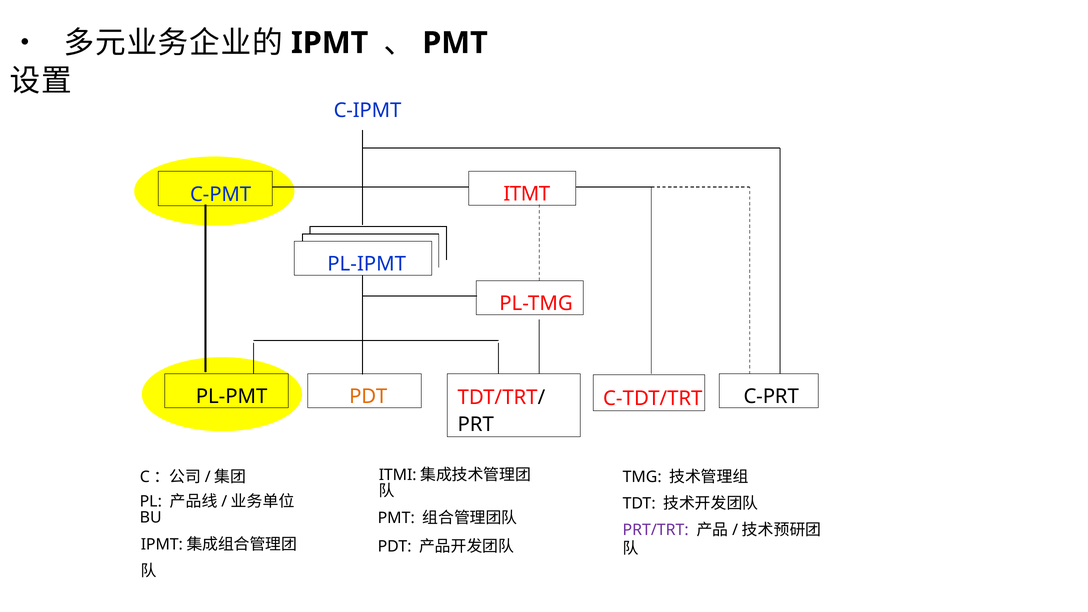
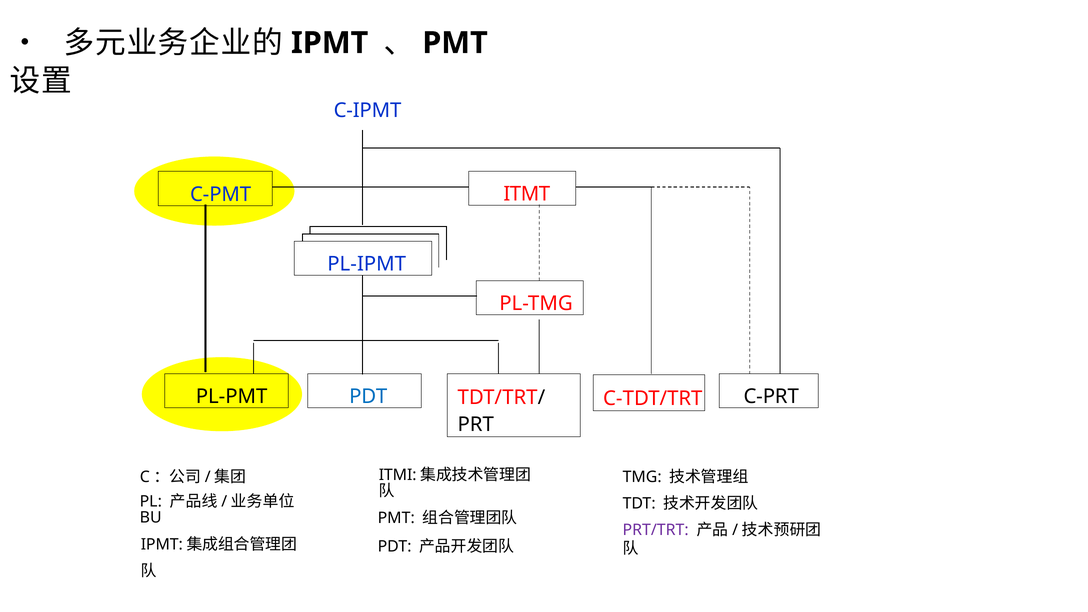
PDT colour: orange -> blue (368, 397)
